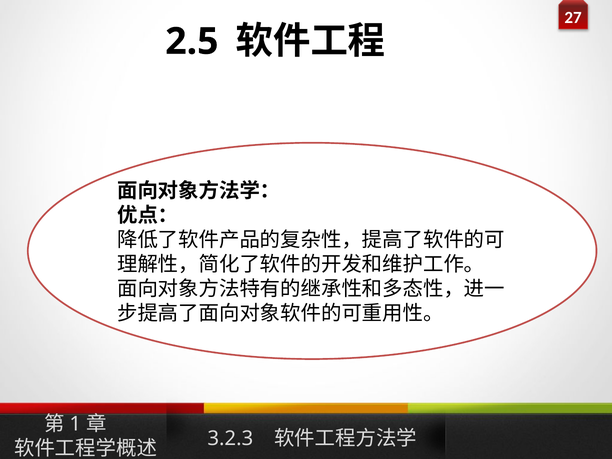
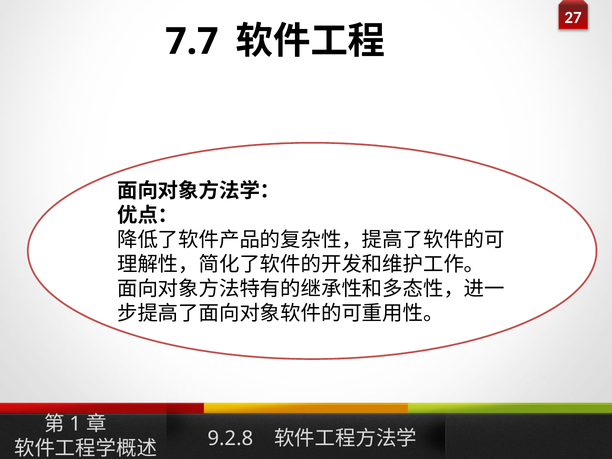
2.5: 2.5 -> 7.7 (192, 41)
3.2.3: 3.2.3 -> 9.2.8 (230, 438)
